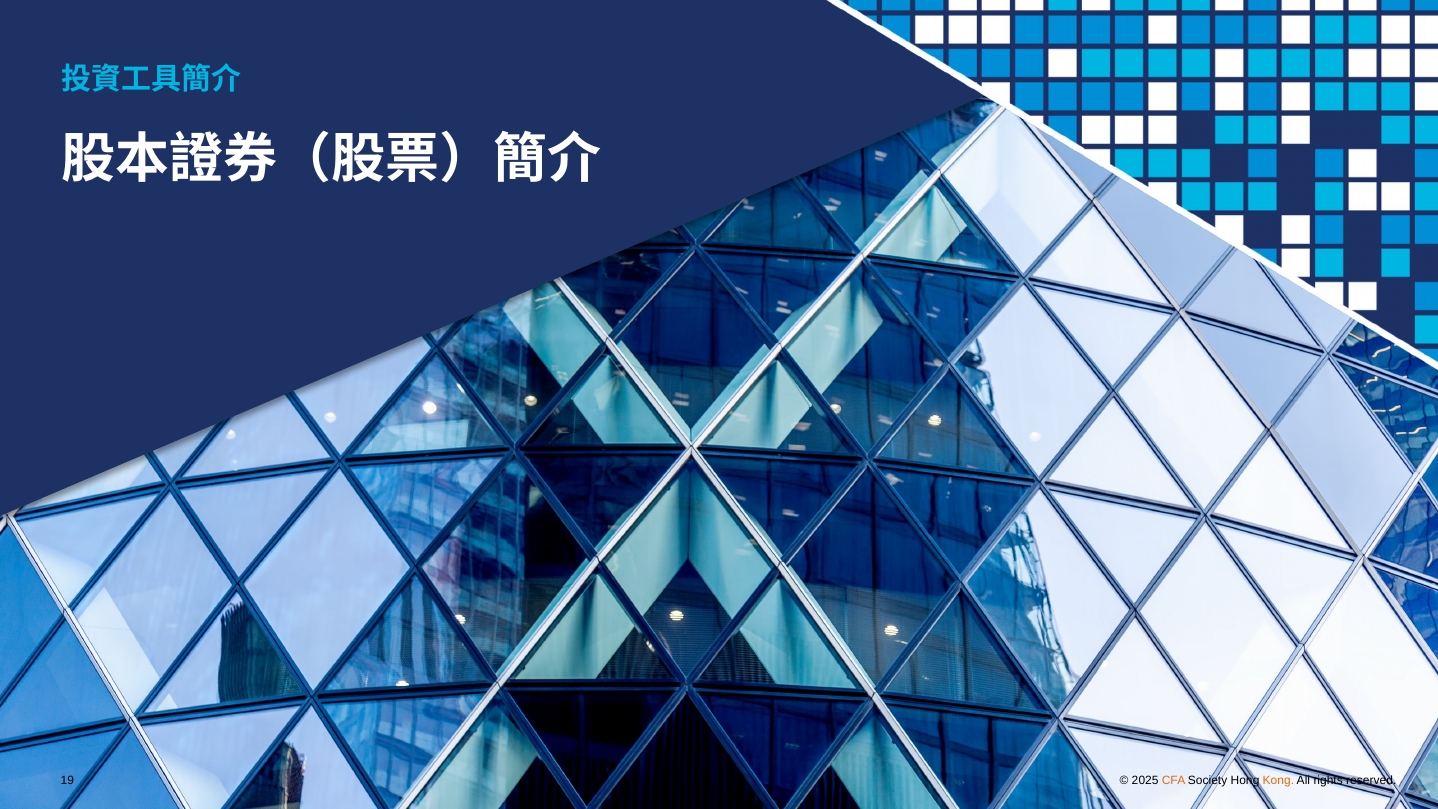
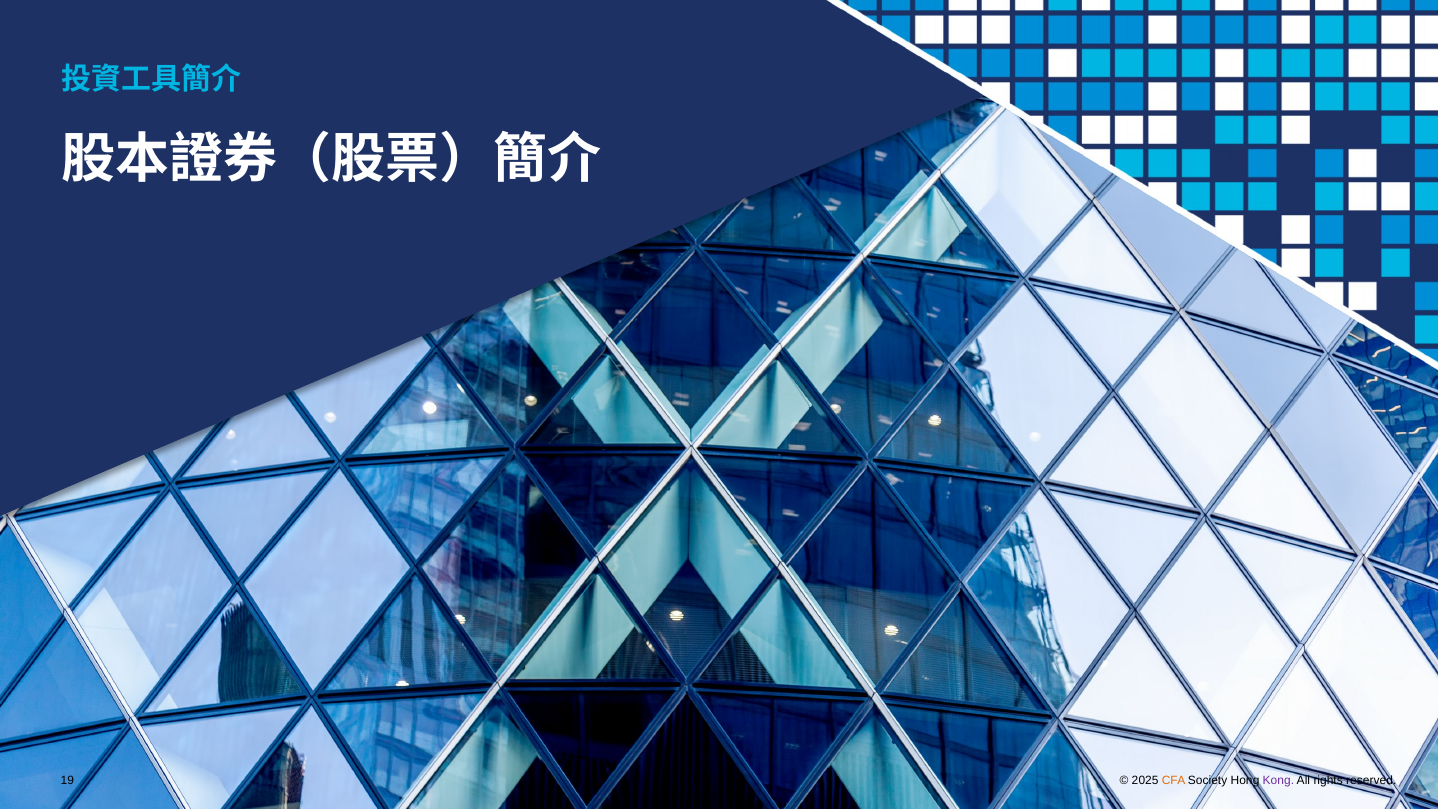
Kong colour: orange -> purple (1278, 780)
